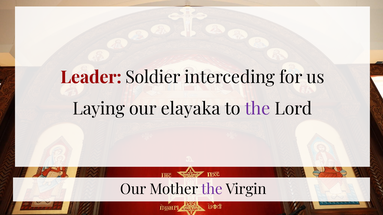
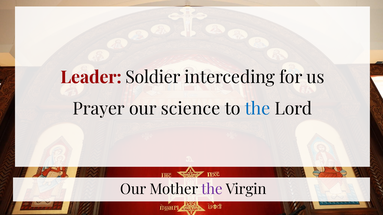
Laying: Laying -> Prayer (99, 109)
elayaka: elayaka -> science (191, 109)
the colour: purple -> blue (257, 109)
